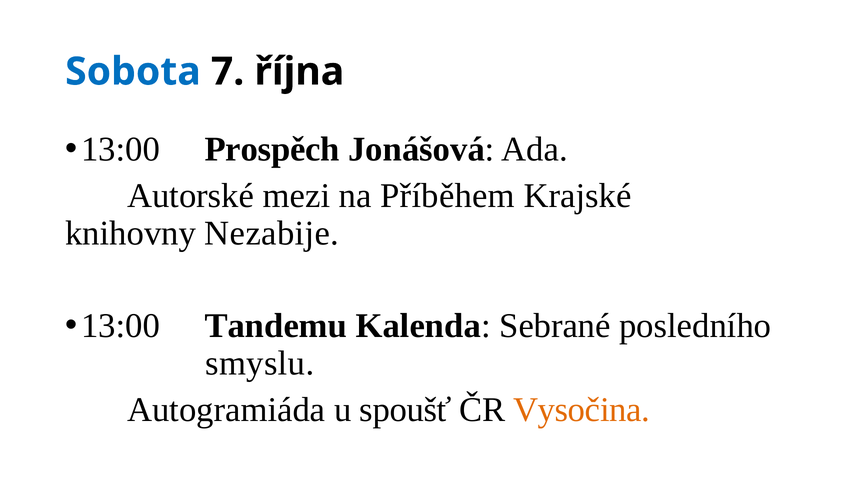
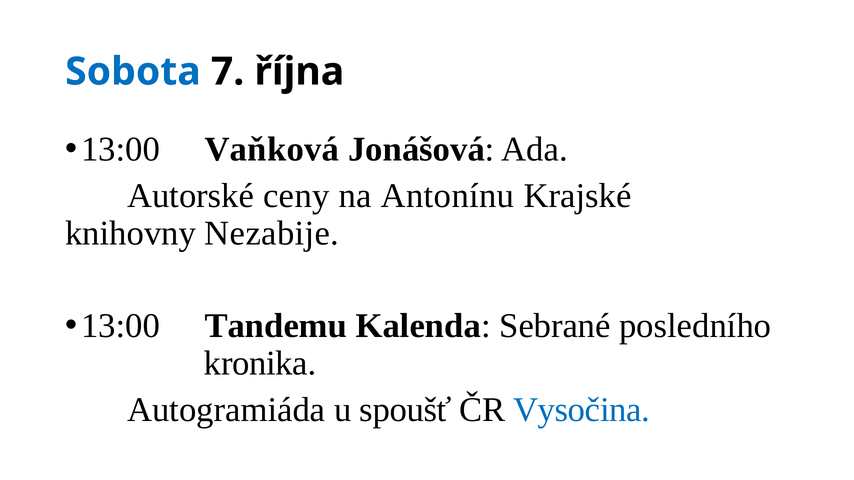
Prospěch: Prospěch -> Vaňková (272, 150)
mezi: mezi -> ceny (296, 196)
Příběhem: Příběhem -> Antonínu (447, 196)
smyslu: smyslu -> kronika (260, 364)
Vysočina colour: orange -> blue (582, 410)
